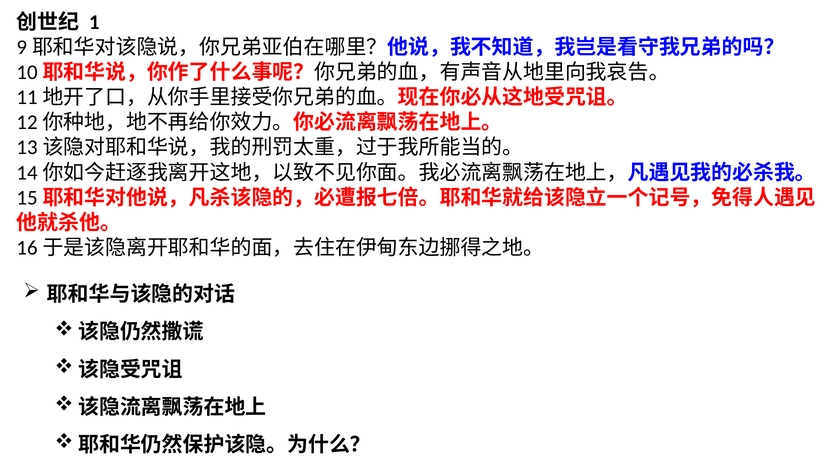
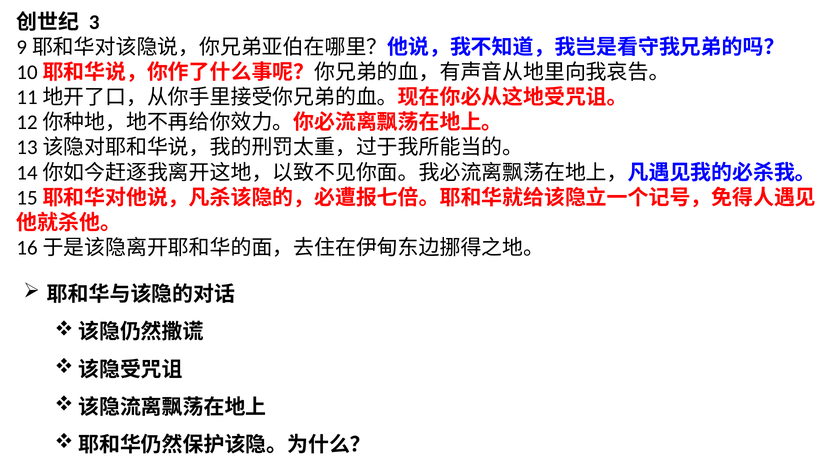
1: 1 -> 3 (94, 22)
